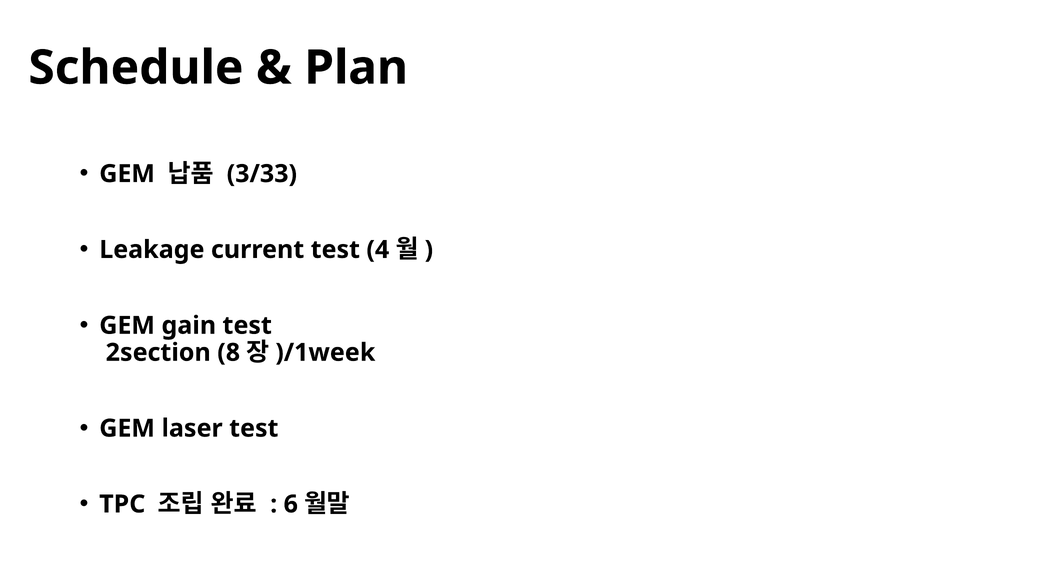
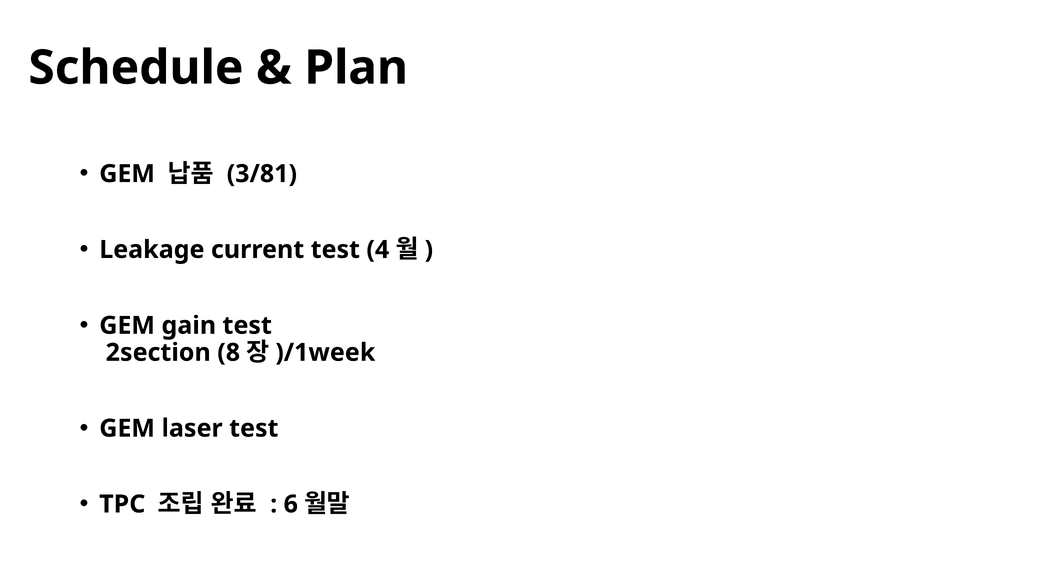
3/33: 3/33 -> 3/81 (262, 174)
